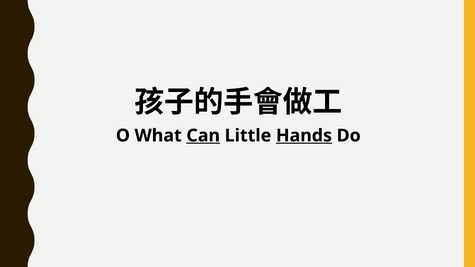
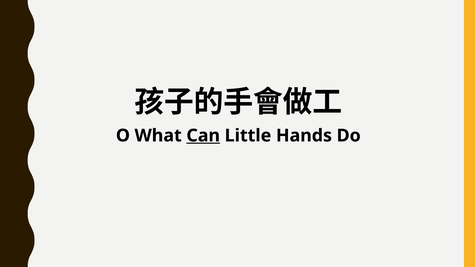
Hands underline: present -> none (304, 136)
